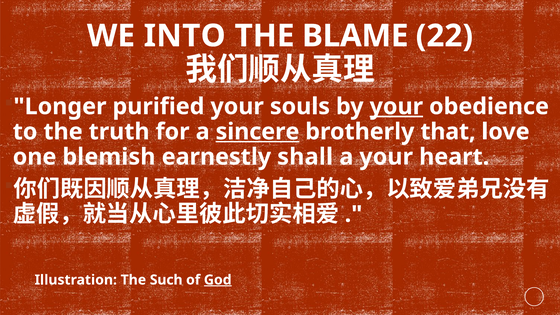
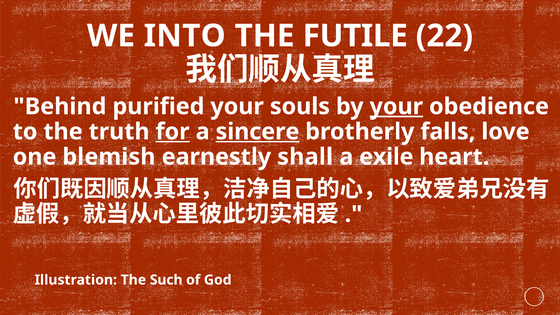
BLAME: BLAME -> FUTILE (355, 36)
Longer: Longer -> Behind (60, 106)
for underline: none -> present (173, 132)
that: that -> falls (448, 132)
a your: your -> exile (386, 157)
God underline: present -> none (218, 280)
